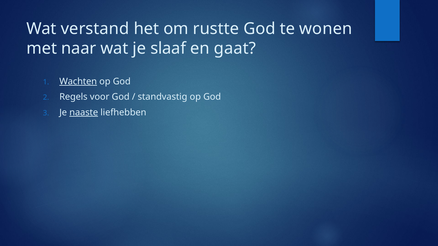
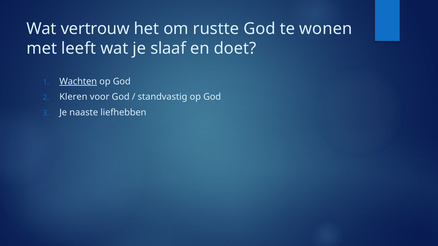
verstand: verstand -> vertrouw (95, 29)
naar: naar -> leeft (79, 49)
gaat: gaat -> doet (235, 49)
Regels: Regels -> Kleren (73, 97)
naaste underline: present -> none (84, 113)
